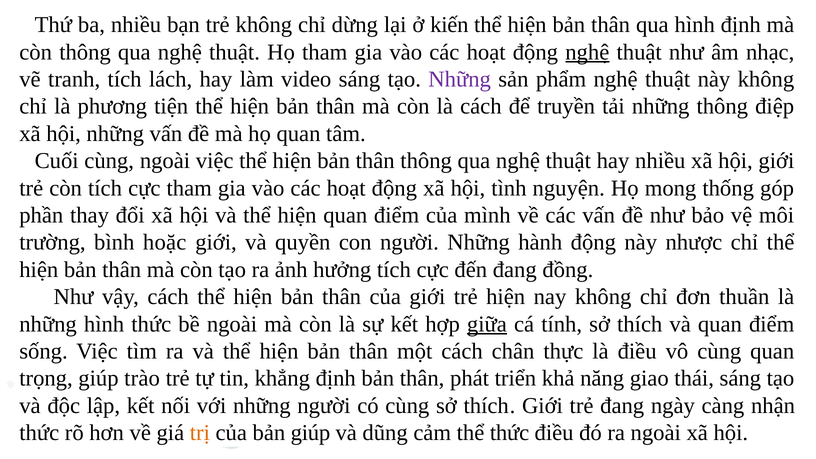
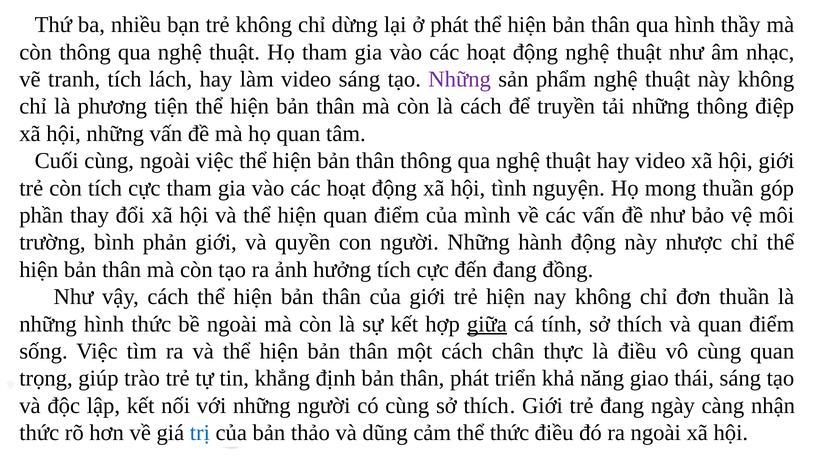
ở kiến: kiến -> phát (449, 25)
hình định: định -> thầy (741, 25)
nghệ underline: present -> none (587, 52)
hay nhiều: nhiều -> video (660, 161)
mong thống: thống -> thuần (728, 188)
hoặc: hoặc -> phản (165, 242)
trị colour: orange -> blue (200, 433)
bản giúp: giúp -> thảo (310, 433)
